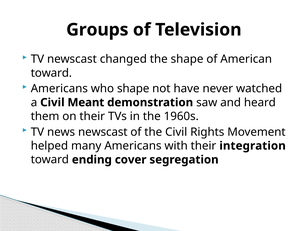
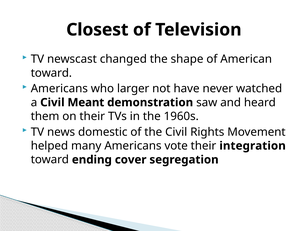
Groups: Groups -> Closest (97, 30)
who shape: shape -> larger (133, 89)
news newscast: newscast -> domestic (103, 132)
with: with -> vote (176, 146)
